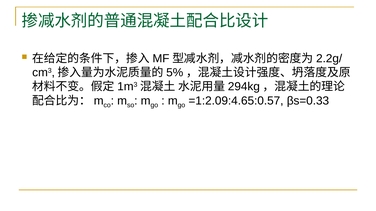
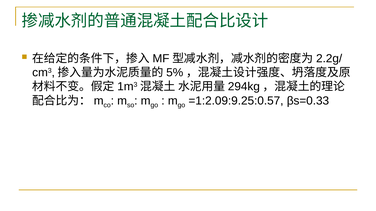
=1:2.09:4.65:0.57: =1:2.09:4.65:0.57 -> =1:2.09:9.25:0.57 (236, 101)
